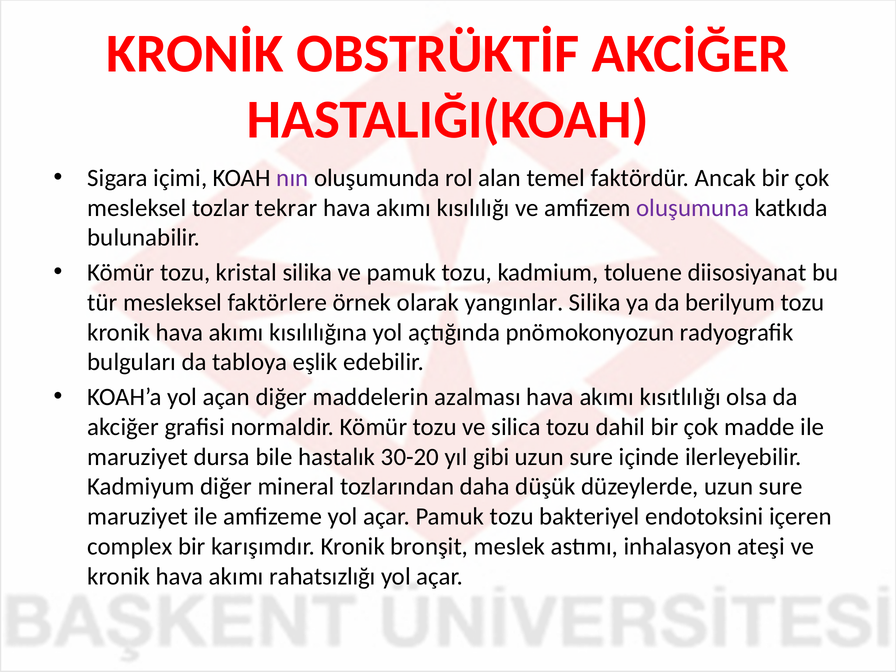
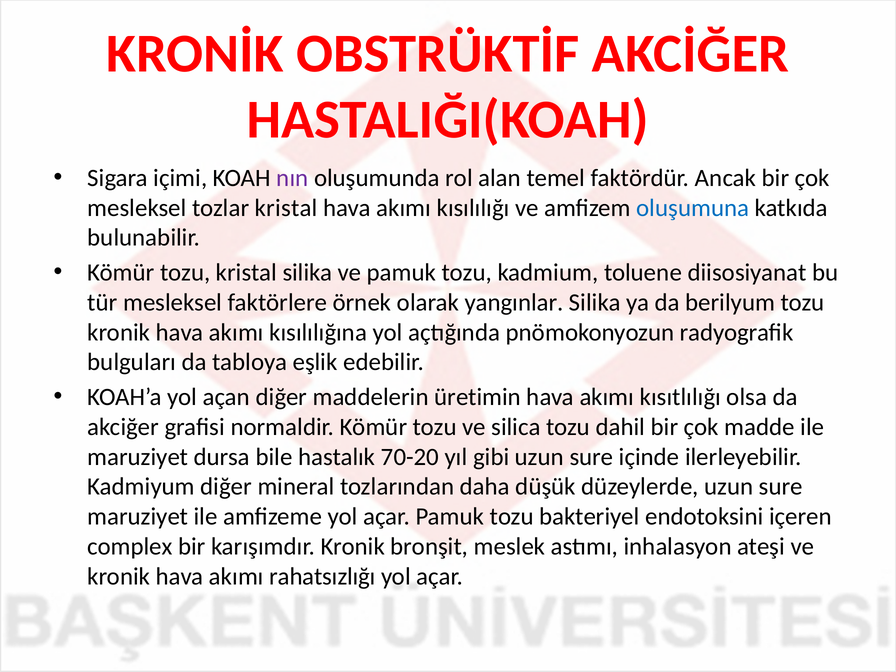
tozlar tekrar: tekrar -> kristal (286, 208)
oluşumuna colour: purple -> blue (693, 208)
azalması: azalması -> üretimin (478, 397)
30-20: 30-20 -> 70-20 (410, 457)
